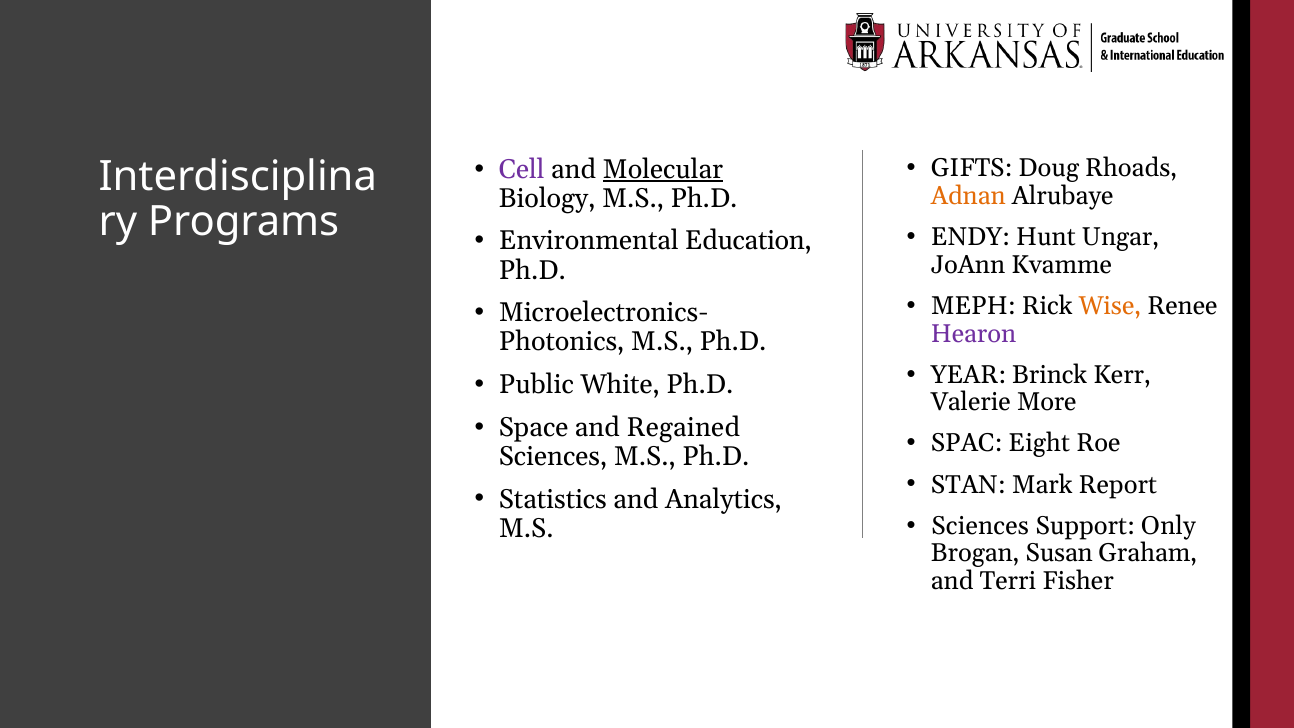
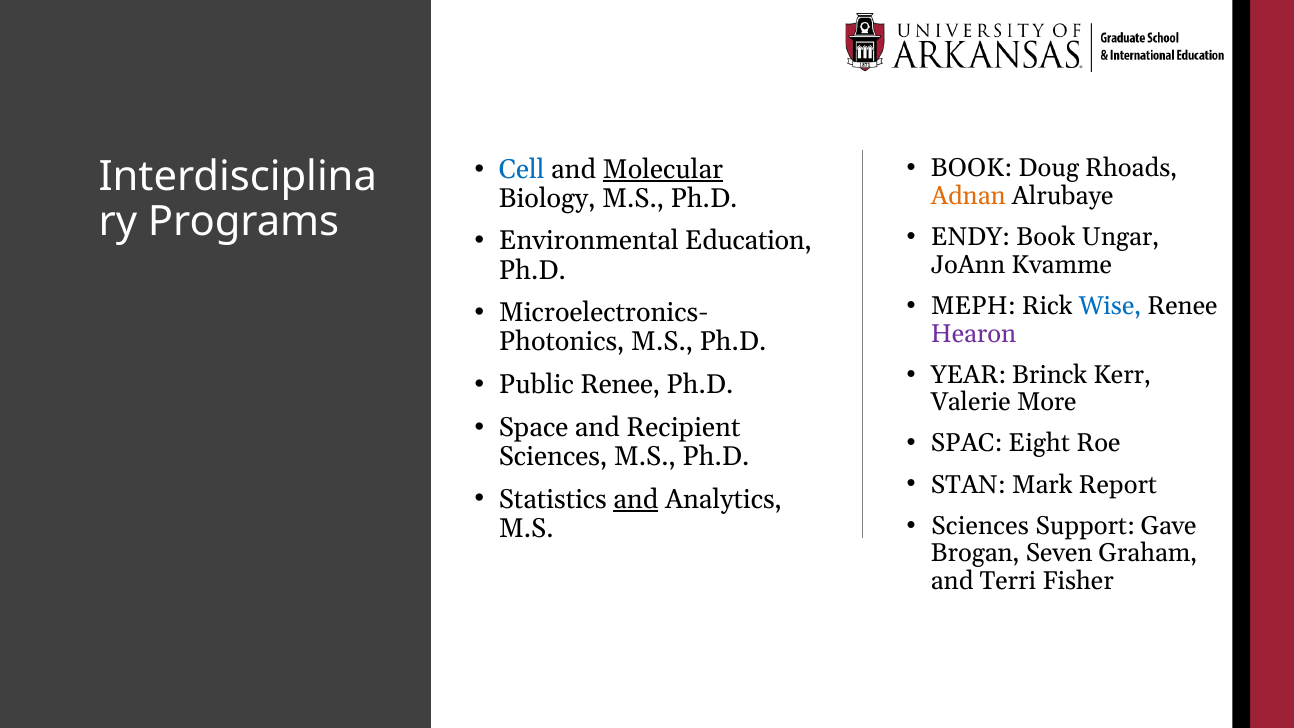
Cell colour: purple -> blue (522, 169)
GIFTS: GIFTS -> BOOK (972, 168)
ENDY Hunt: Hunt -> Book (1046, 237)
Wise colour: orange -> blue (1110, 306)
Public White: White -> Renee (620, 385)
Regained: Regained -> Recipient (683, 427)
and underline: none -> present (636, 499)
Only: Only -> Gave (1169, 526)
Susan: Susan -> Seven (1059, 553)
